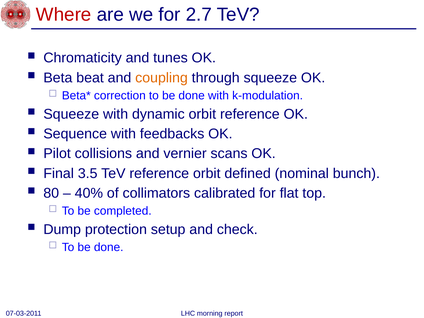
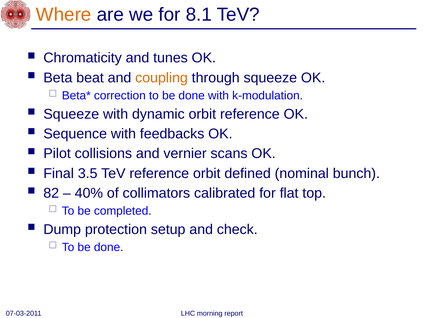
Where colour: red -> orange (64, 15)
2.7: 2.7 -> 8.1 (199, 15)
80: 80 -> 82 (51, 193)
